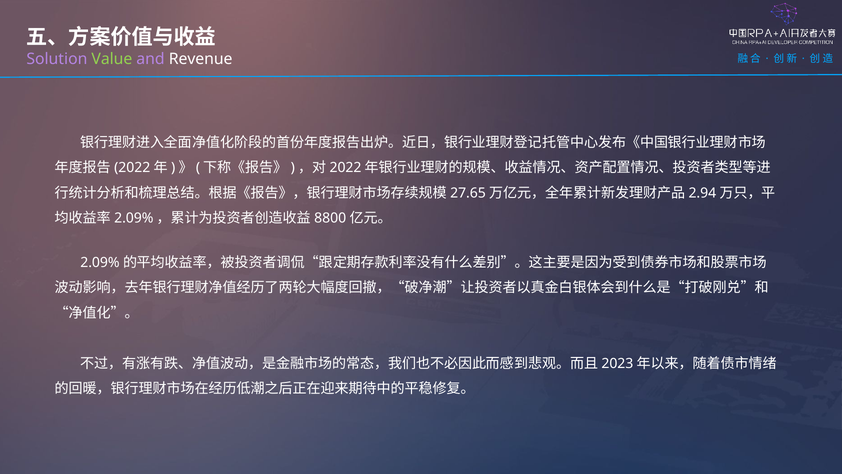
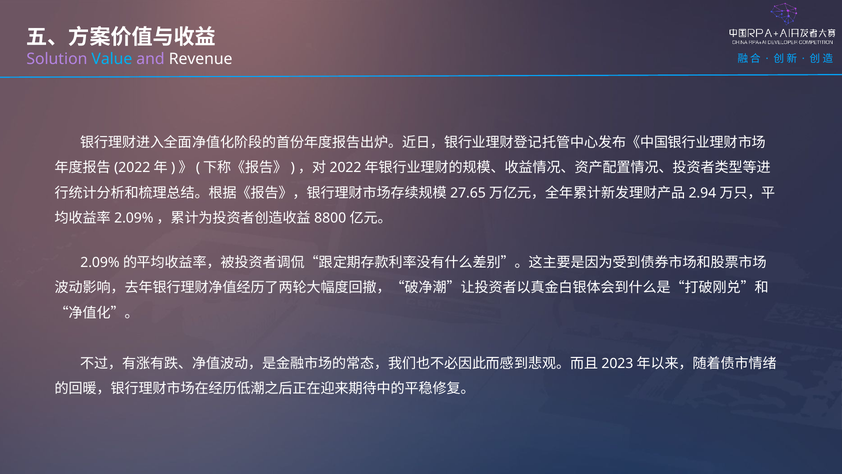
Value colour: light green -> light blue (112, 59)
